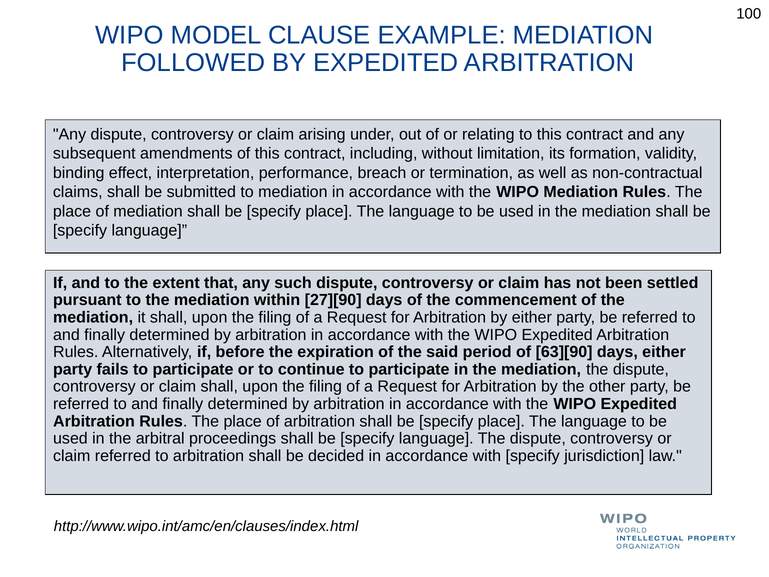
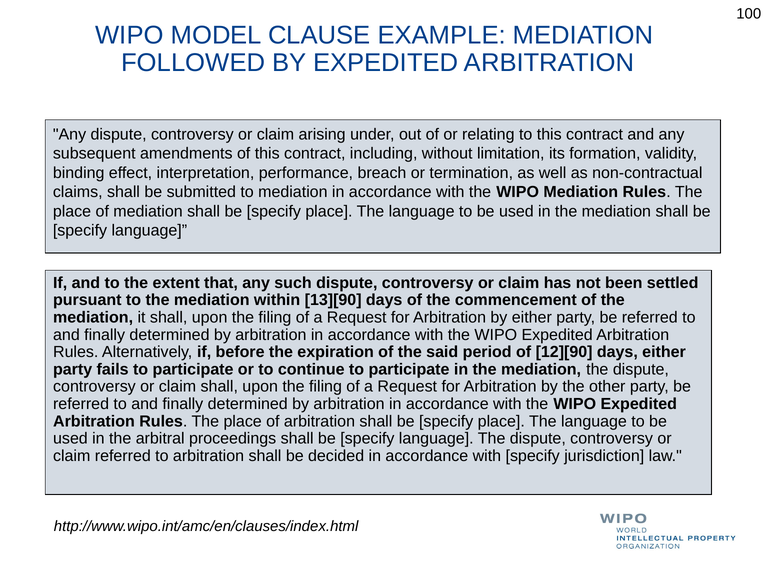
27][90: 27][90 -> 13][90 (333, 300)
63][90: 63][90 -> 12][90 (564, 352)
